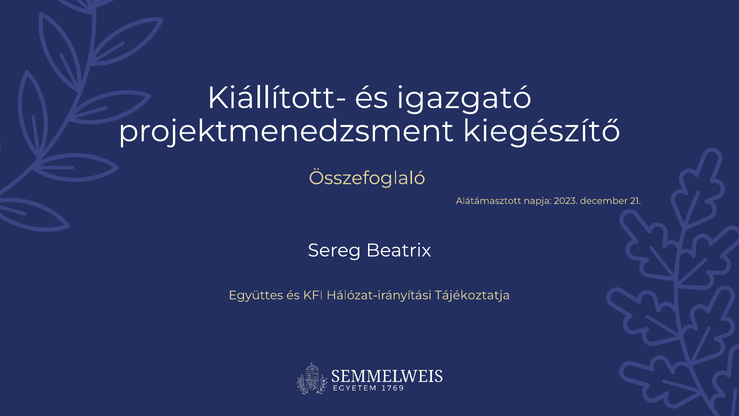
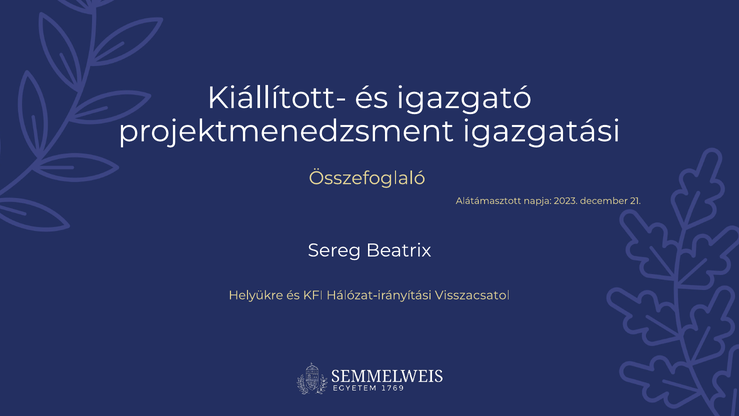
kiegészítő: kiegészítő -> igazgatási (541, 131)
Együttes: Együttes -> Helyükre (256, 295)
Tájékoztatja: Tájékoztatja -> Visszacsatol (472, 295)
